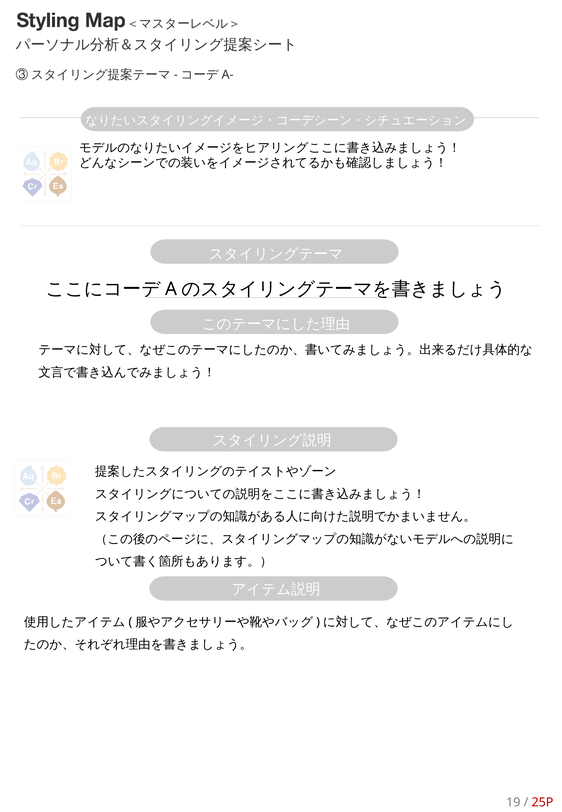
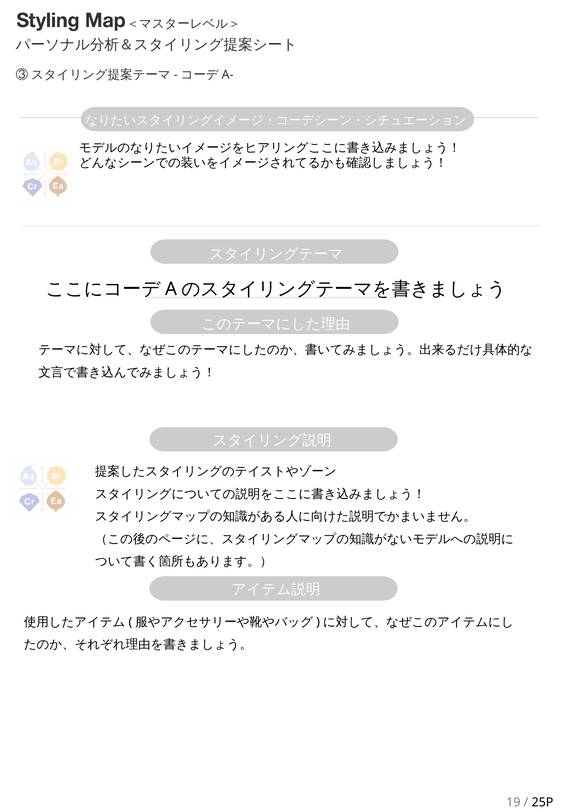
25P colour: red -> black (542, 802)
